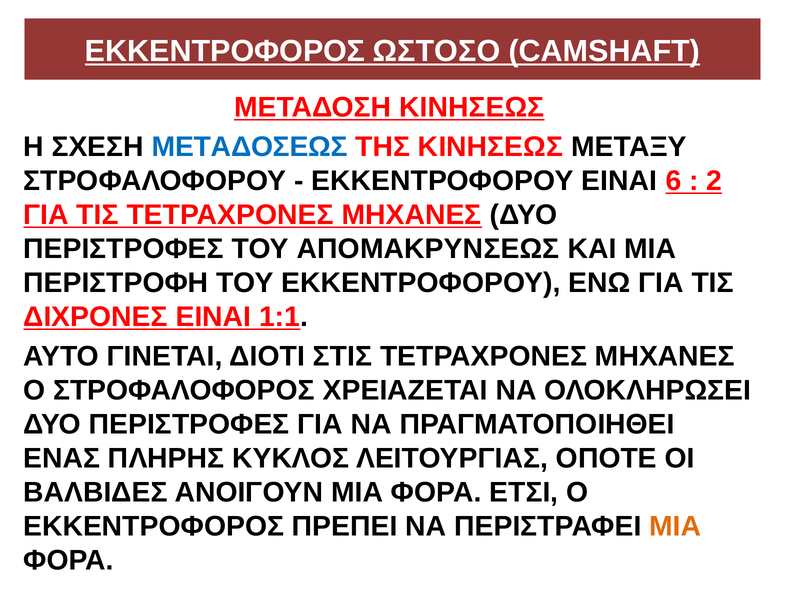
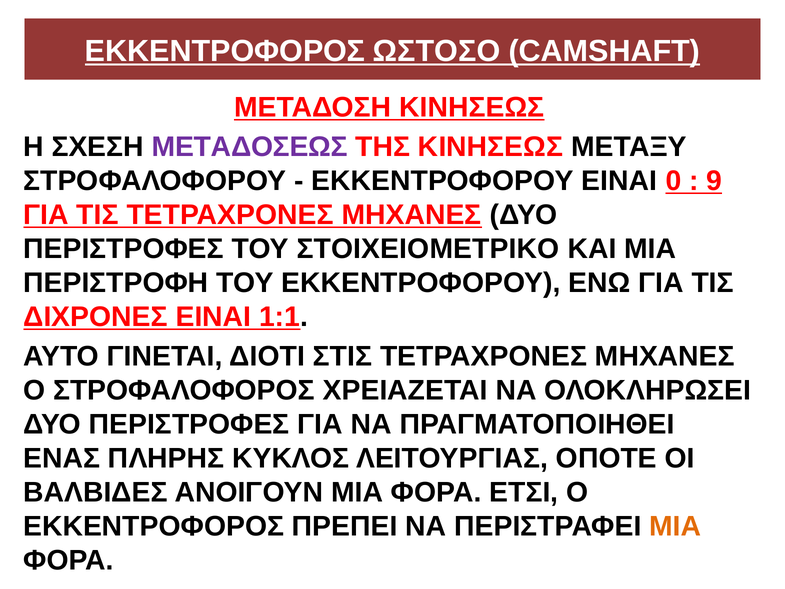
ΜΕΤΑΔΟΣΕΩΣ colour: blue -> purple (250, 147)
6: 6 -> 0 (673, 181)
2: 2 -> 9 (714, 181)
ΑΠΟΜΑΚΡΥΝΣΕΩΣ: ΑΠΟΜΑΚΡΥΝΣΕΩΣ -> ΣΤΟΙΧΕΙΟΜΕΤΡΙΚΟ (428, 249)
